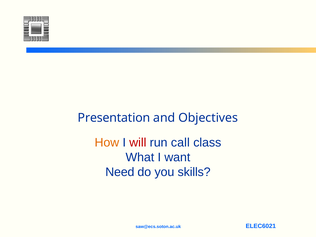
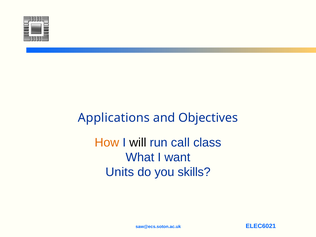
Presentation: Presentation -> Applications (114, 118)
will colour: red -> black (138, 143)
Need: Need -> Units (120, 172)
